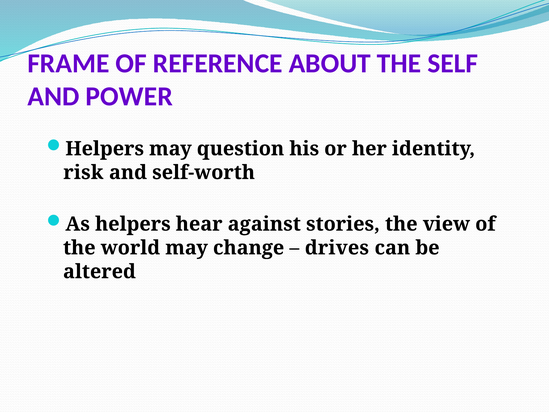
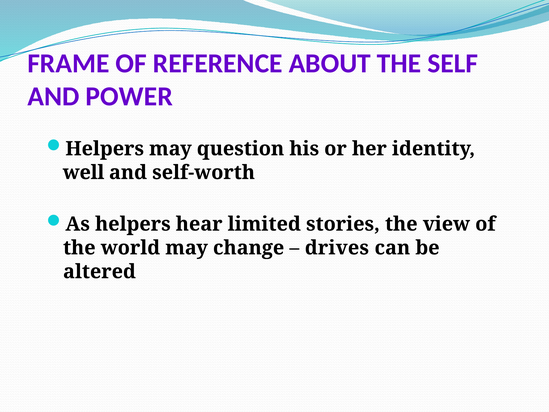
risk: risk -> well (84, 172)
against: against -> limited (264, 224)
